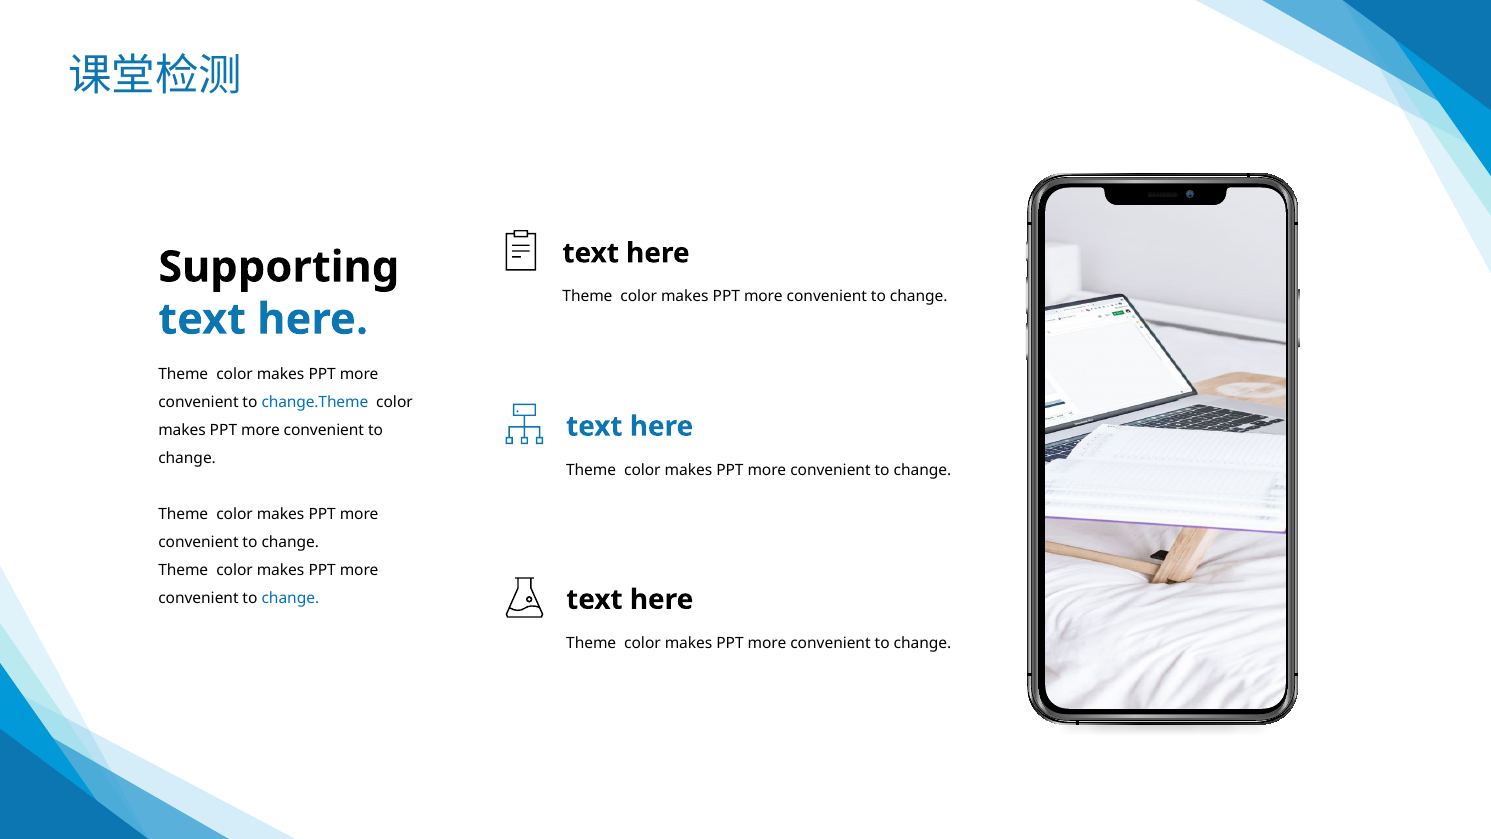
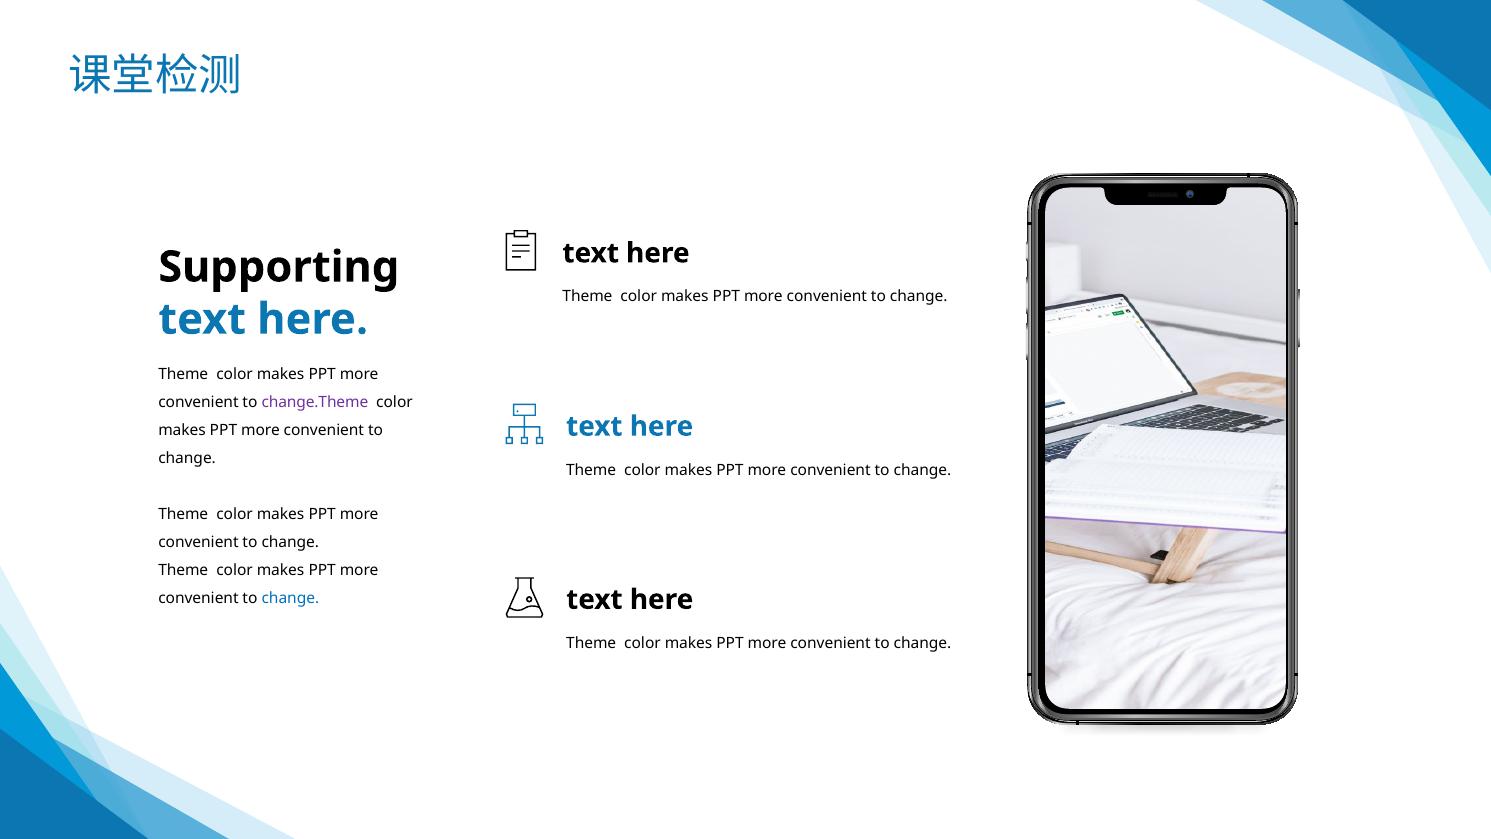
change.Theme colour: blue -> purple (315, 402)
